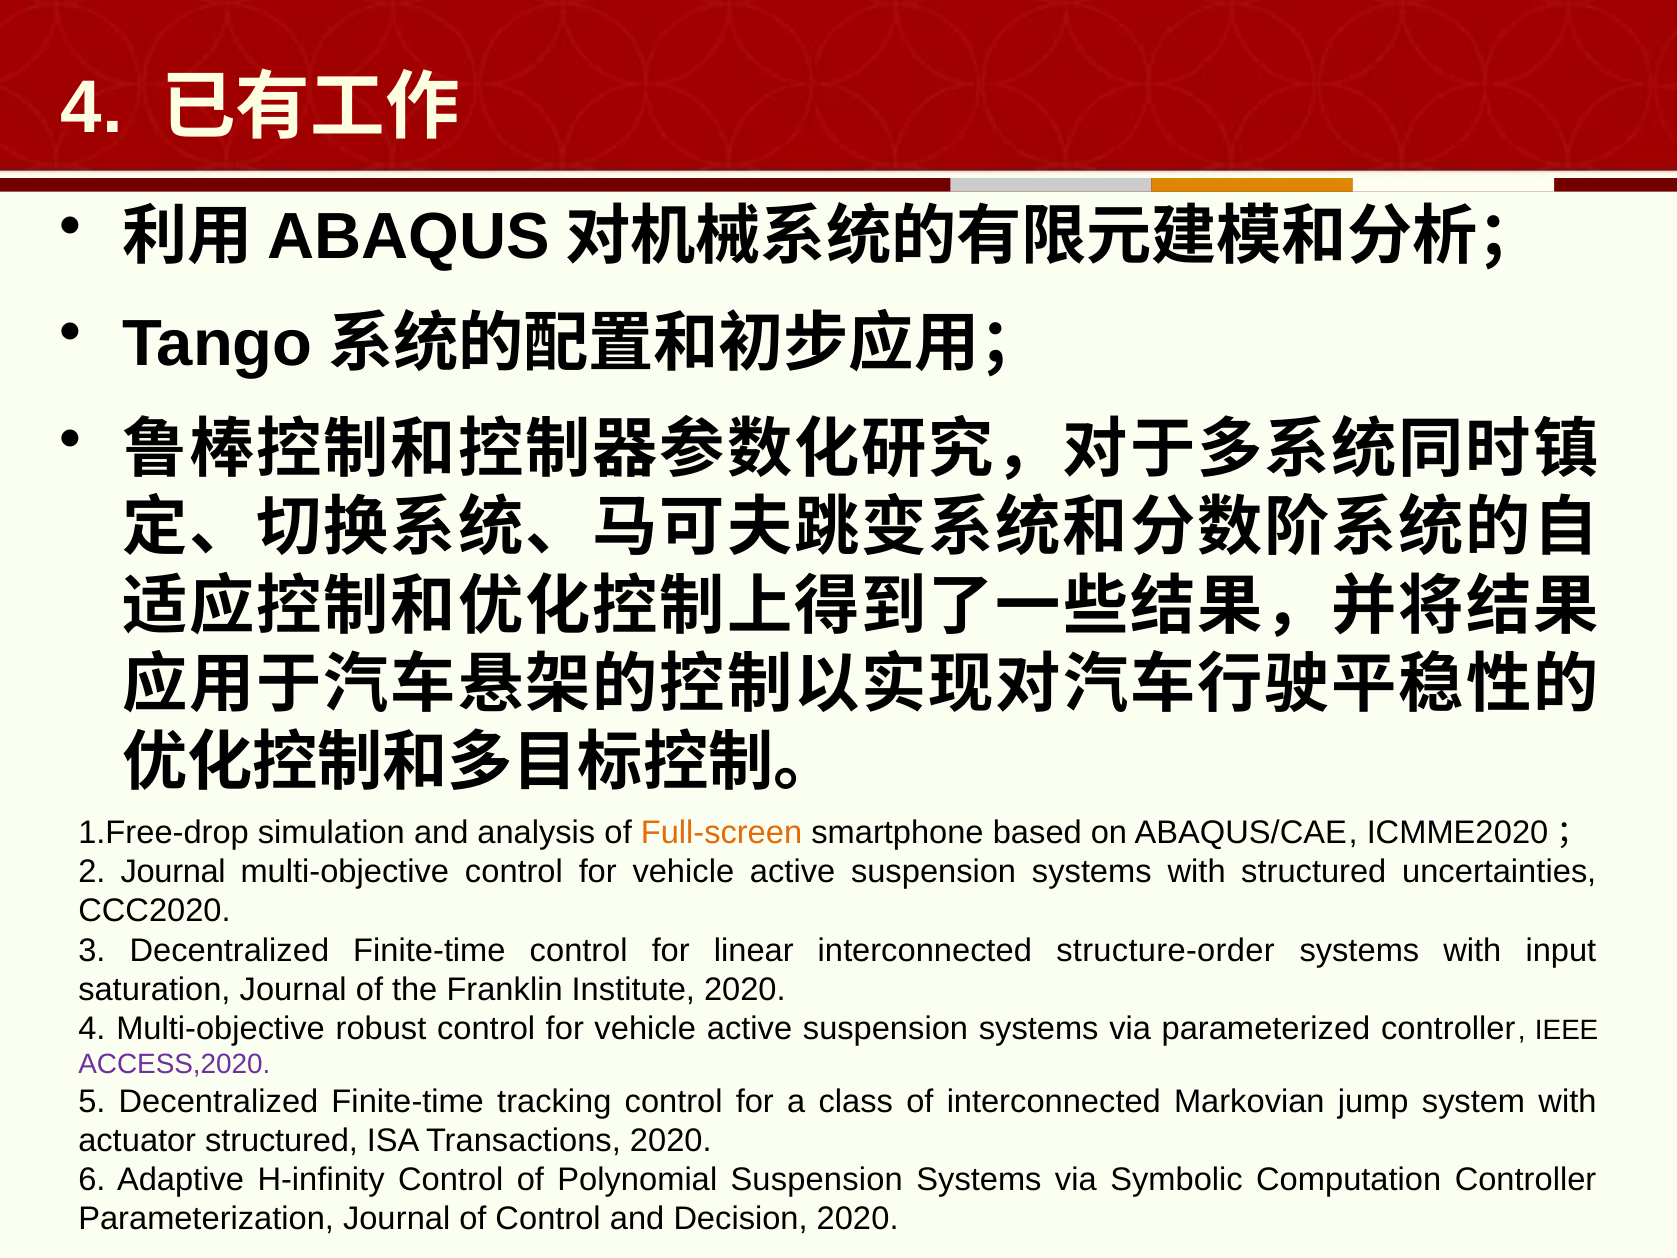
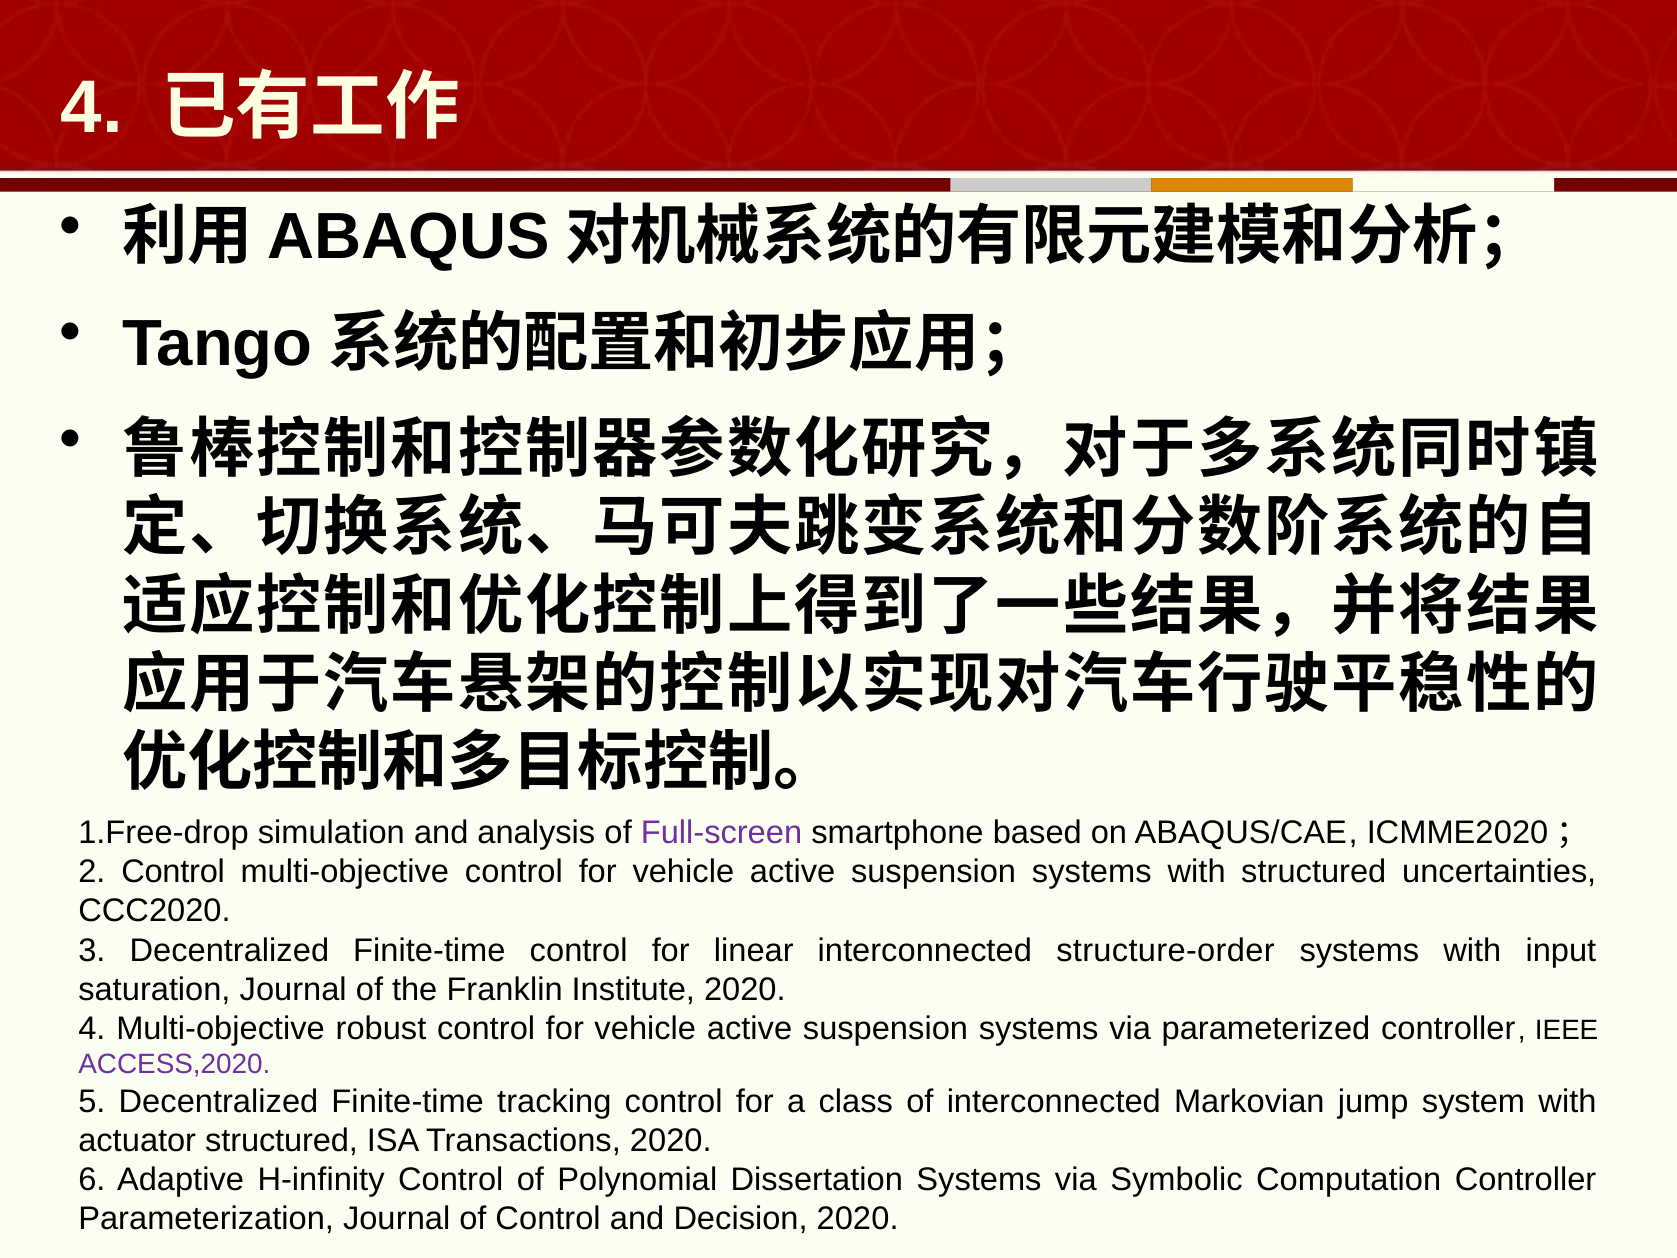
Full-screen colour: orange -> purple (722, 833)
2 Journal: Journal -> Control (173, 872)
Polynomial Suspension: Suspension -> Dissertation (817, 1179)
